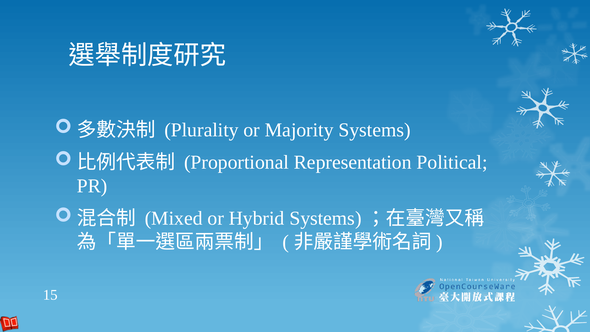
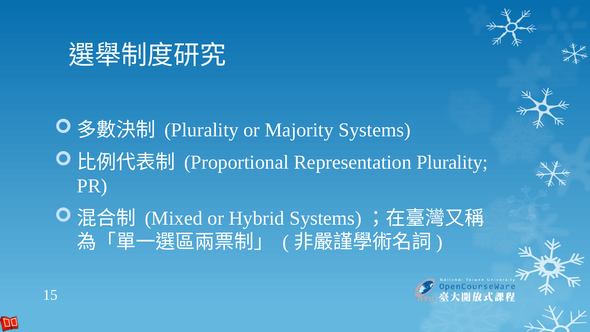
Representation Political: Political -> Plurality (452, 162)
